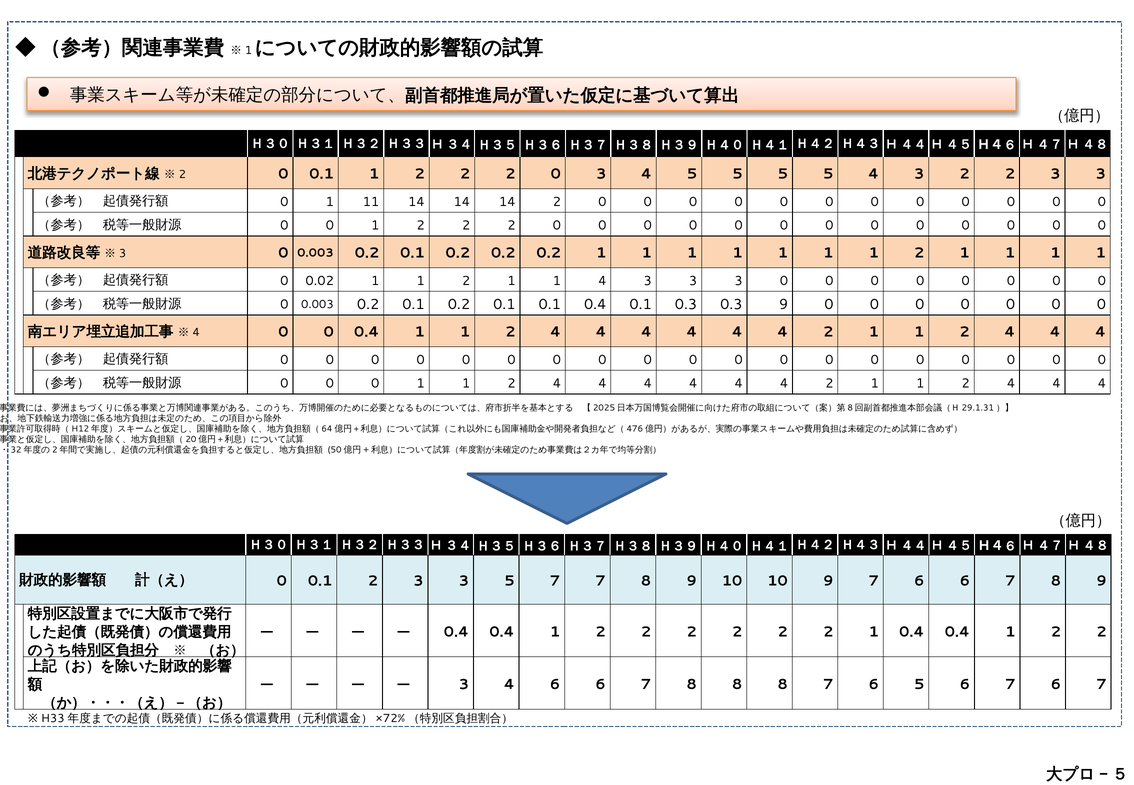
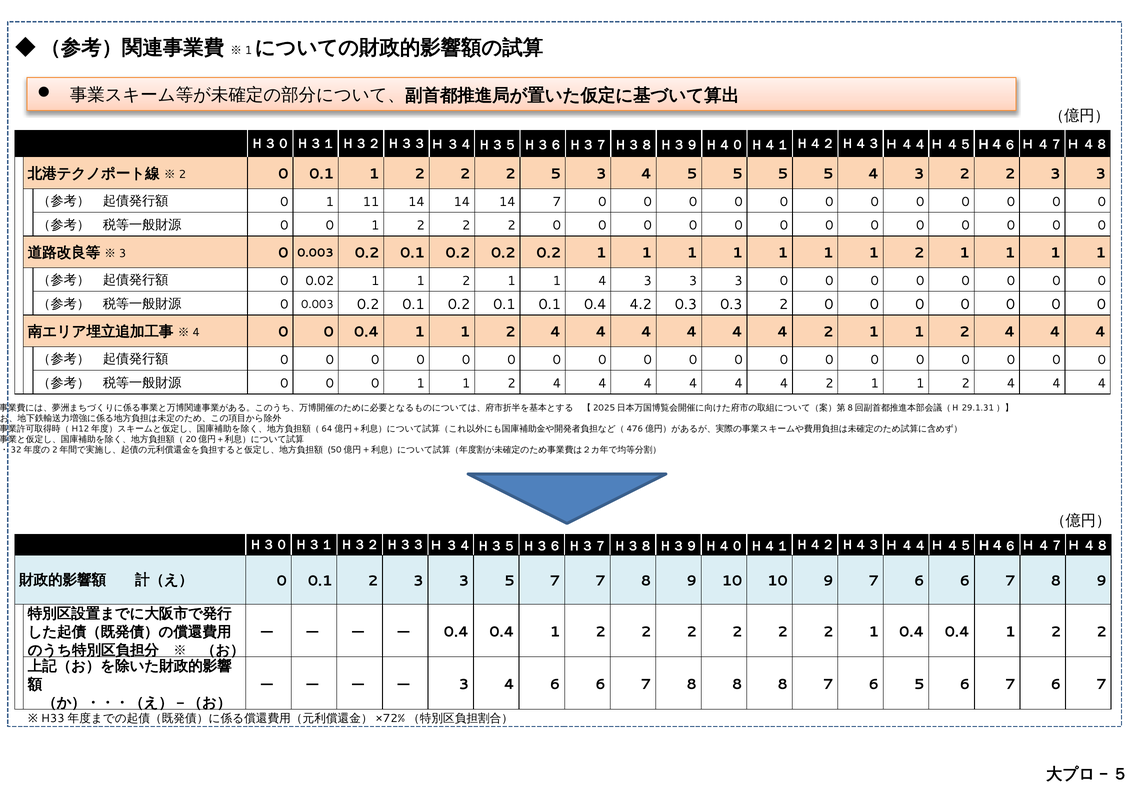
0: 0 -> 5 (556, 174)
14 2: 2 -> 7 (557, 202)
0.4 0.1: 0.1 -> 4.2 (641, 304)
0.3 9: 9 -> 2 (784, 304)
